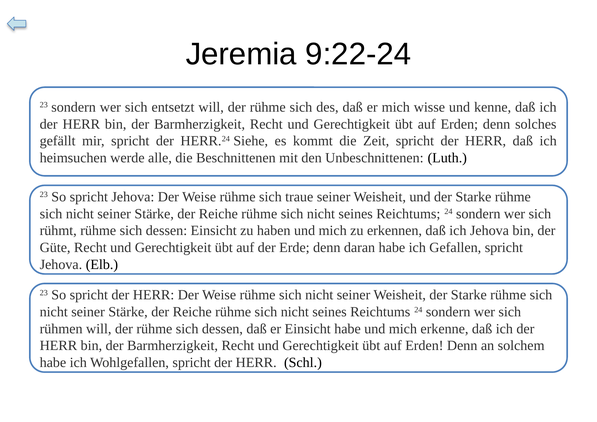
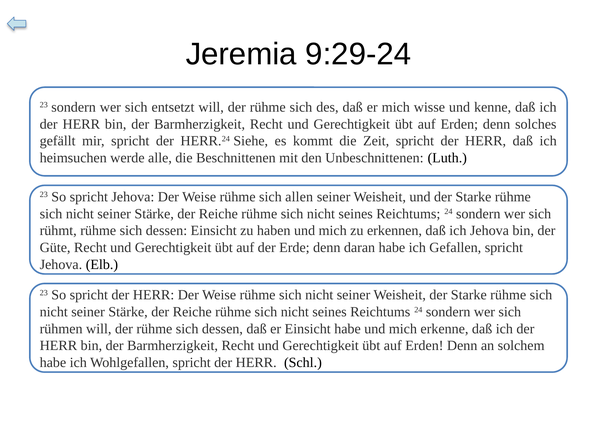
9:22-24: 9:22-24 -> 9:29-24 (358, 54)
traue: traue -> allen (299, 197)
